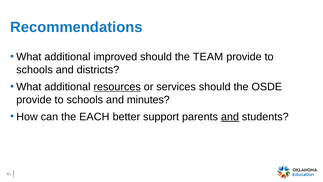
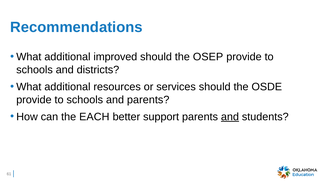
TEAM: TEAM -> OSEP (208, 57)
resources underline: present -> none (117, 87)
and minutes: minutes -> parents (148, 100)
